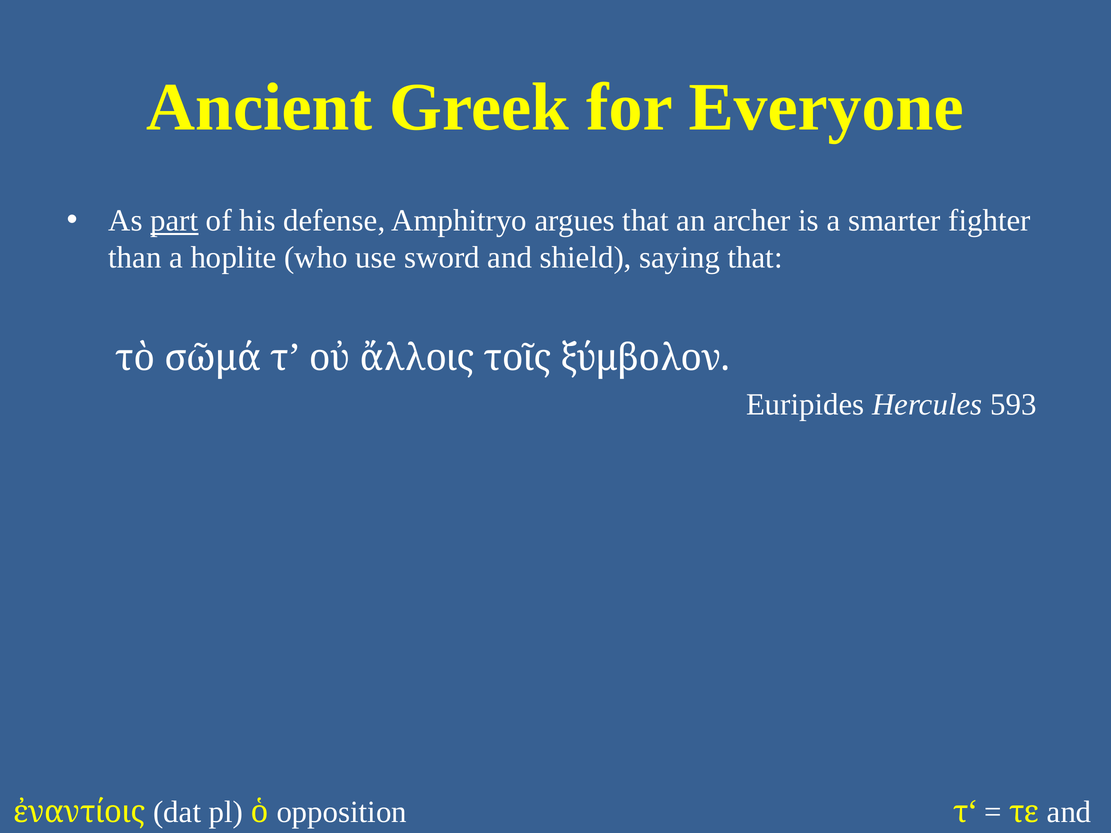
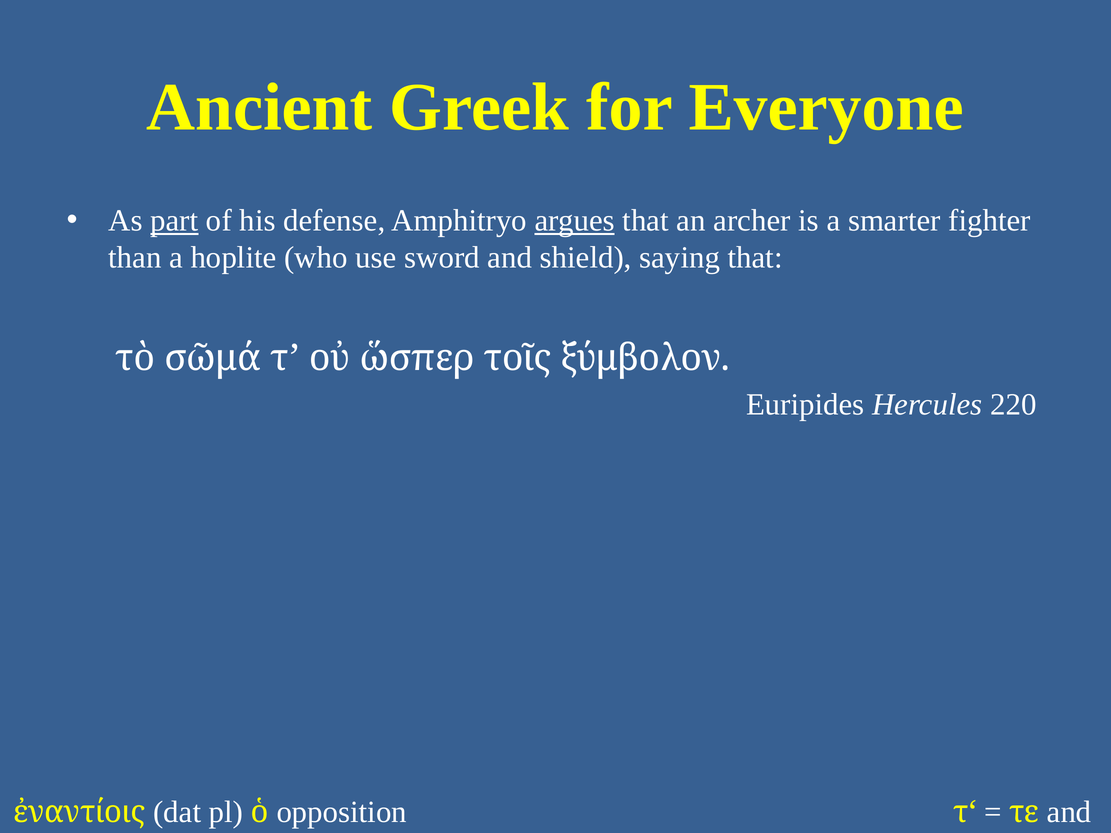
argues underline: none -> present (575, 221)
ἄλλοις: ἄλλοις -> ὥσπερ (417, 358)
593: 593 -> 220 (1013, 405)
